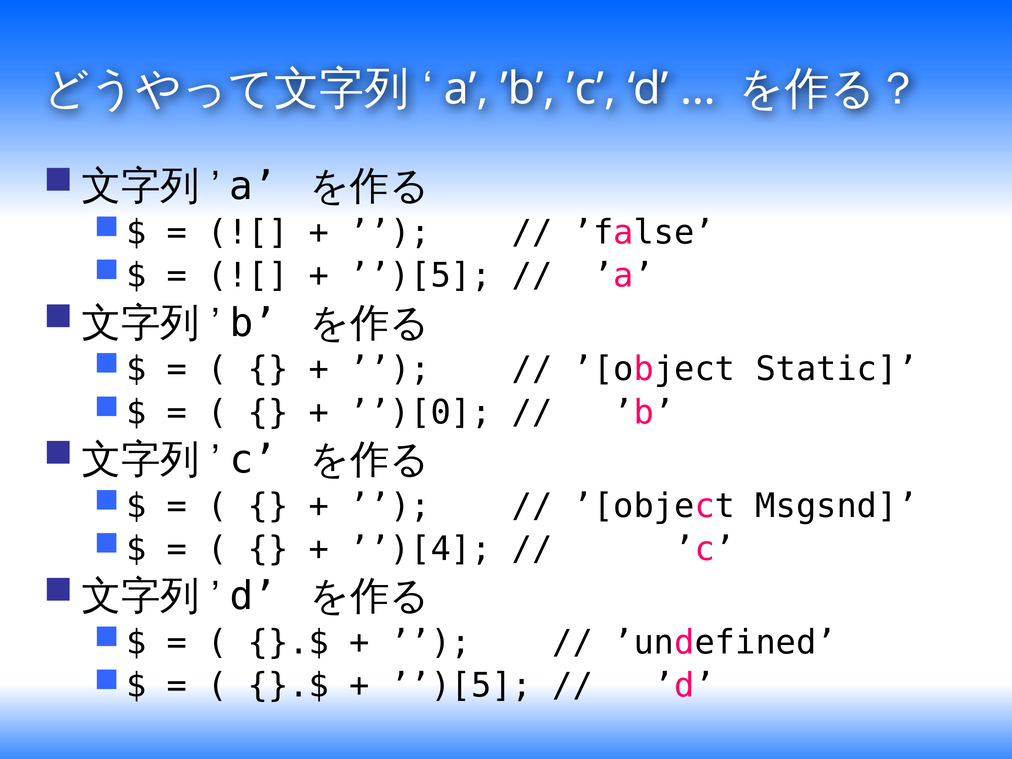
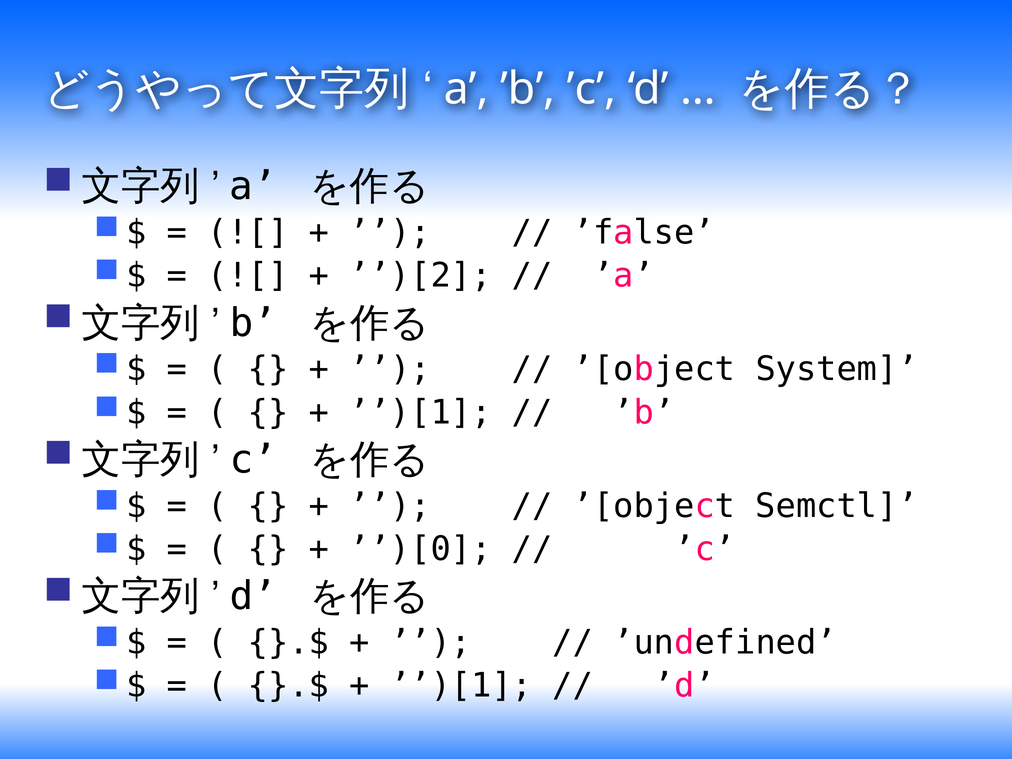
’’)[5: ’’)[5 -> ’’)[2 (420, 276)
Static: Static -> System (837, 369)
’’)[0: ’’)[0 -> ’’)[1 (420, 412)
Msgsnd: Msgsnd -> Semctl (837, 506)
’’)[4: ’’)[4 -> ’’)[0 (420, 549)
’’)[5: ’’)[5 -> ’’)[1 (461, 686)
